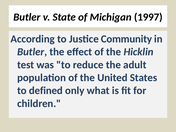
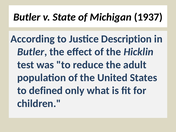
1997: 1997 -> 1937 (148, 17)
Community: Community -> Description (126, 39)
